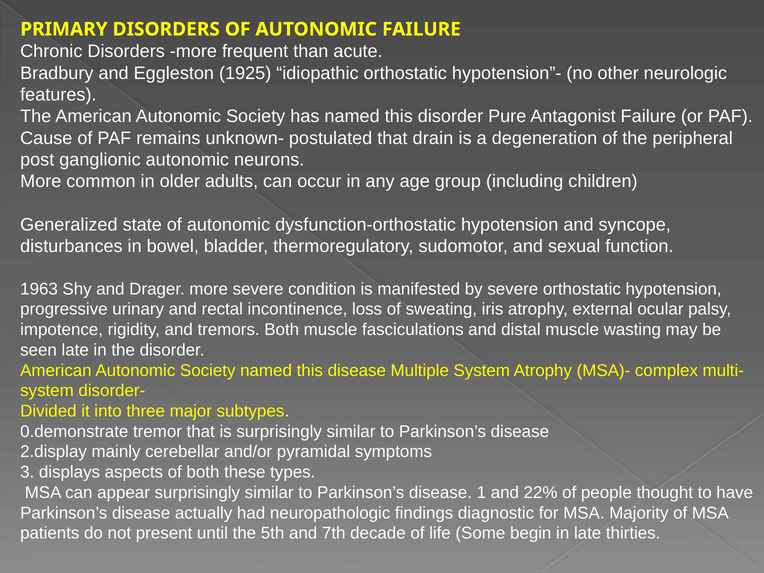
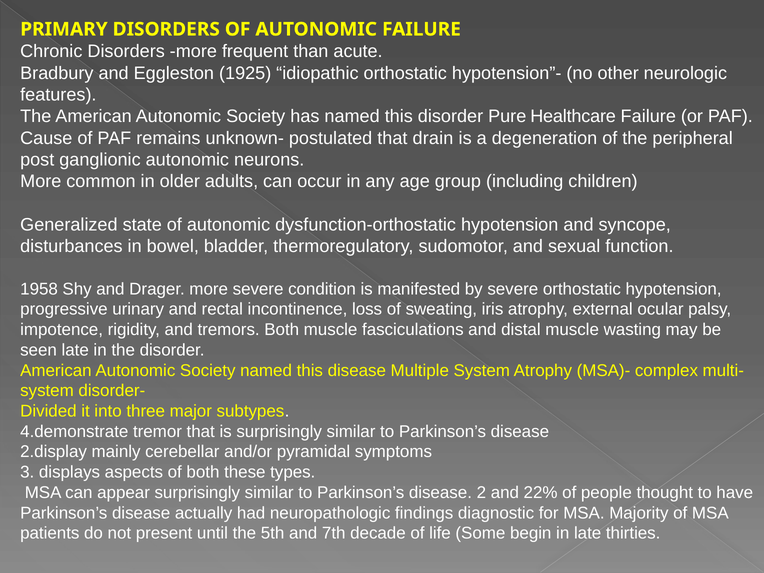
Antagonist: Antagonist -> Healthcare (573, 116)
1963: 1963 -> 1958 (39, 289)
0.demonstrate: 0.demonstrate -> 4.demonstrate (74, 432)
1: 1 -> 2 (481, 493)
